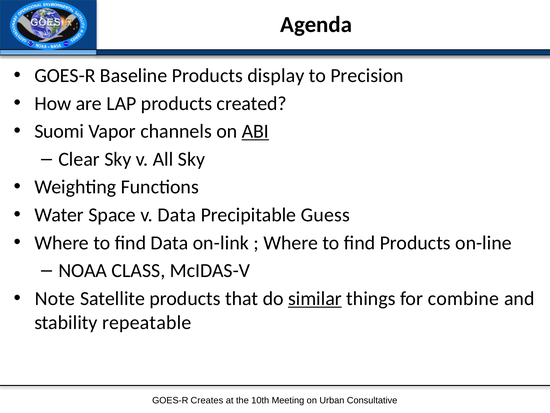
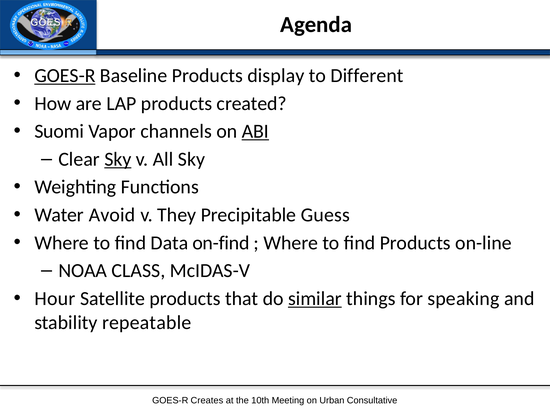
GOES-R underline: none -> present (65, 75)
Precision: Precision -> Different (367, 75)
Sky underline: none -> present (118, 159)
Space: Space -> Avoid (112, 215)
v Data: Data -> They (177, 215)
on-link: on-link -> on-find (221, 243)
Note: Note -> Hour (55, 298)
combine: combine -> speaking (463, 298)
